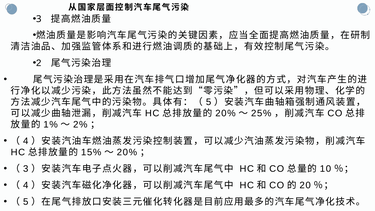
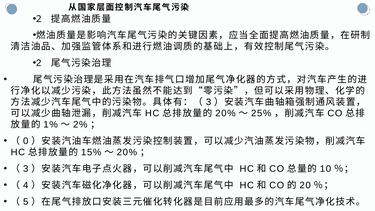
3: 3 -> 2 (39, 19)
5: 5 -> 3 (209, 102)
4: 4 -> 0 (26, 141)
